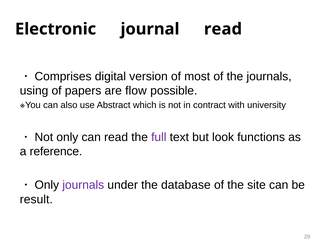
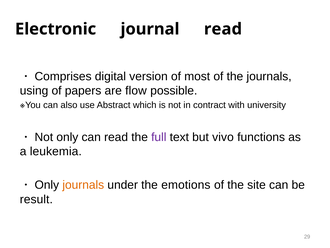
look: look -> vivo (223, 137)
reference: reference -> leukemia (56, 151)
journals colour: purple -> orange (83, 185)
database: database -> emotions (186, 185)
